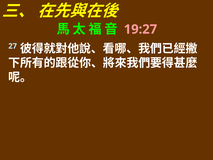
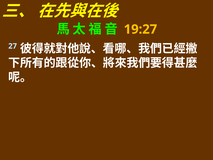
19:27 colour: pink -> yellow (140, 29)
